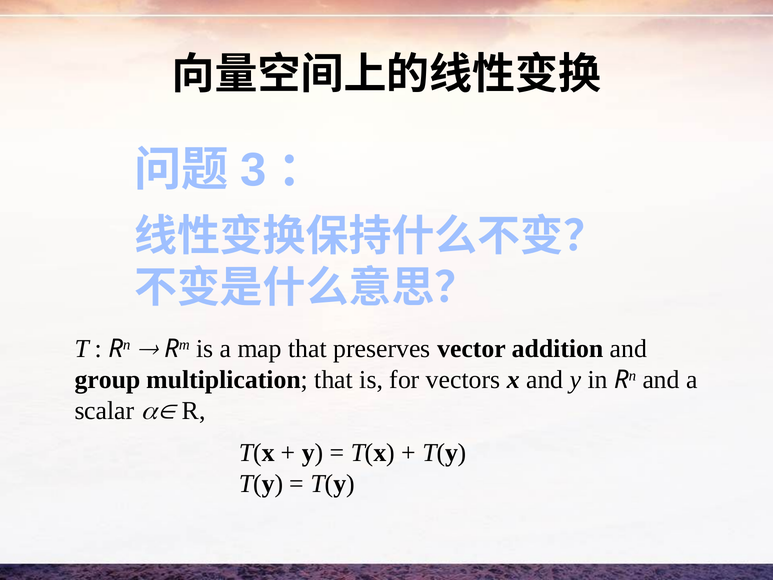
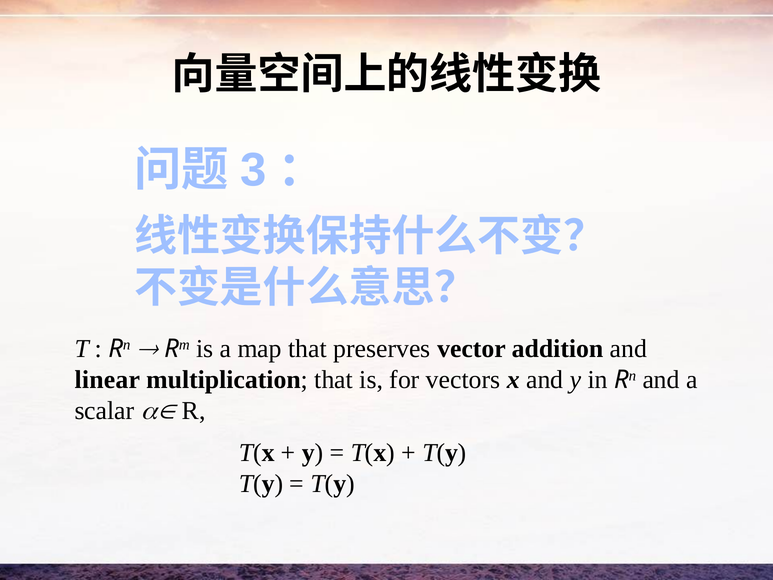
group: group -> linear (107, 380)
